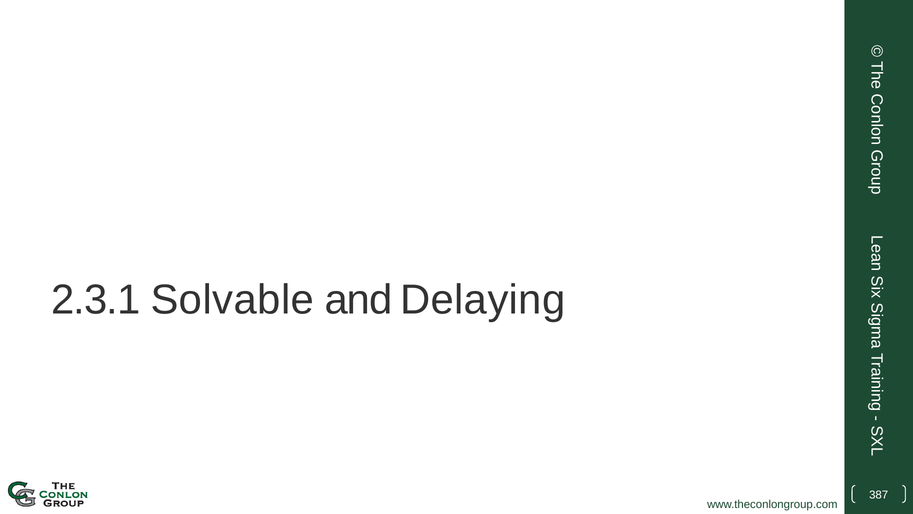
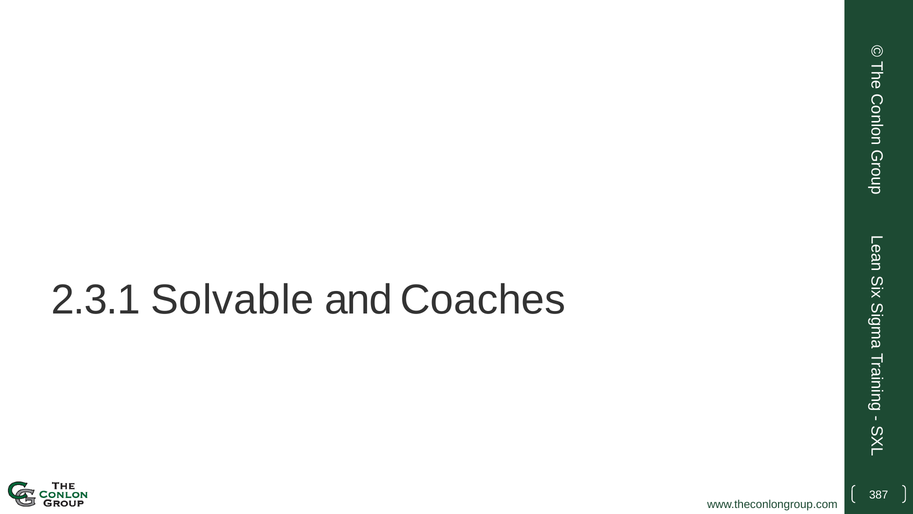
Delaying: Delaying -> Coaches (483, 300)
